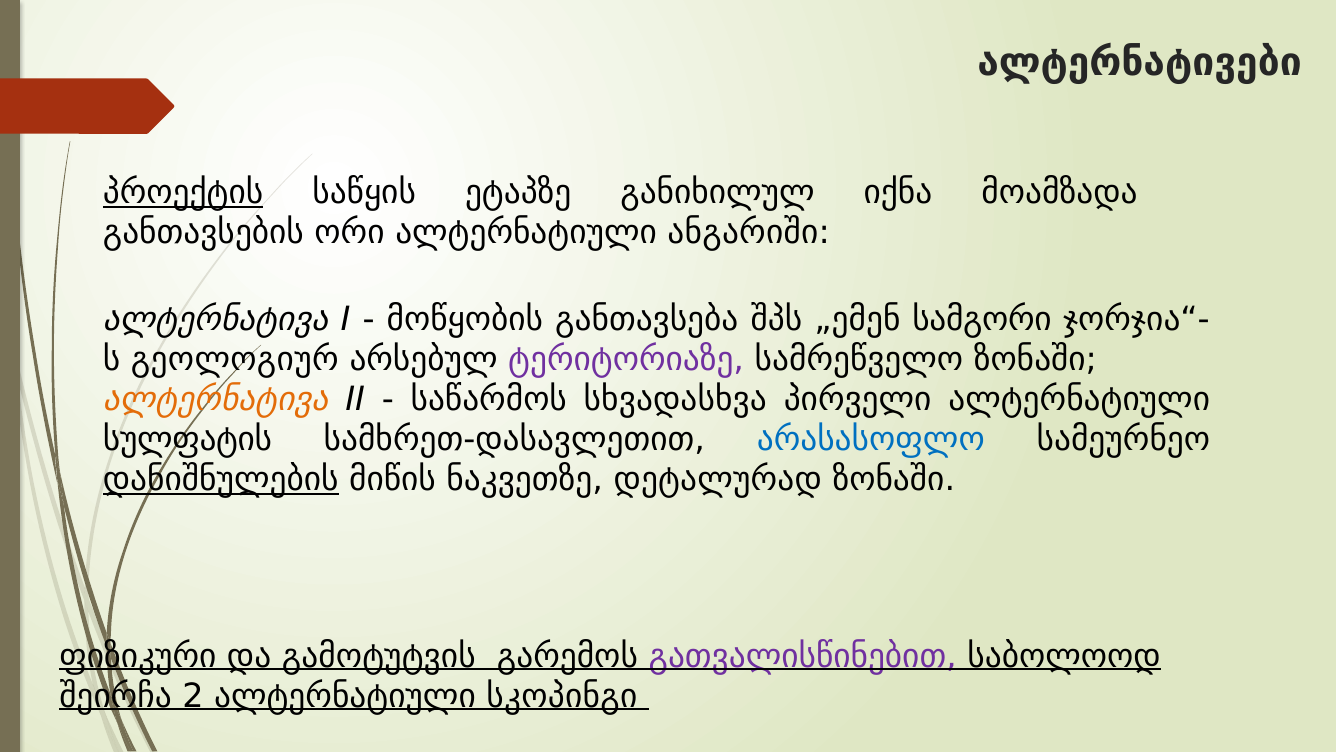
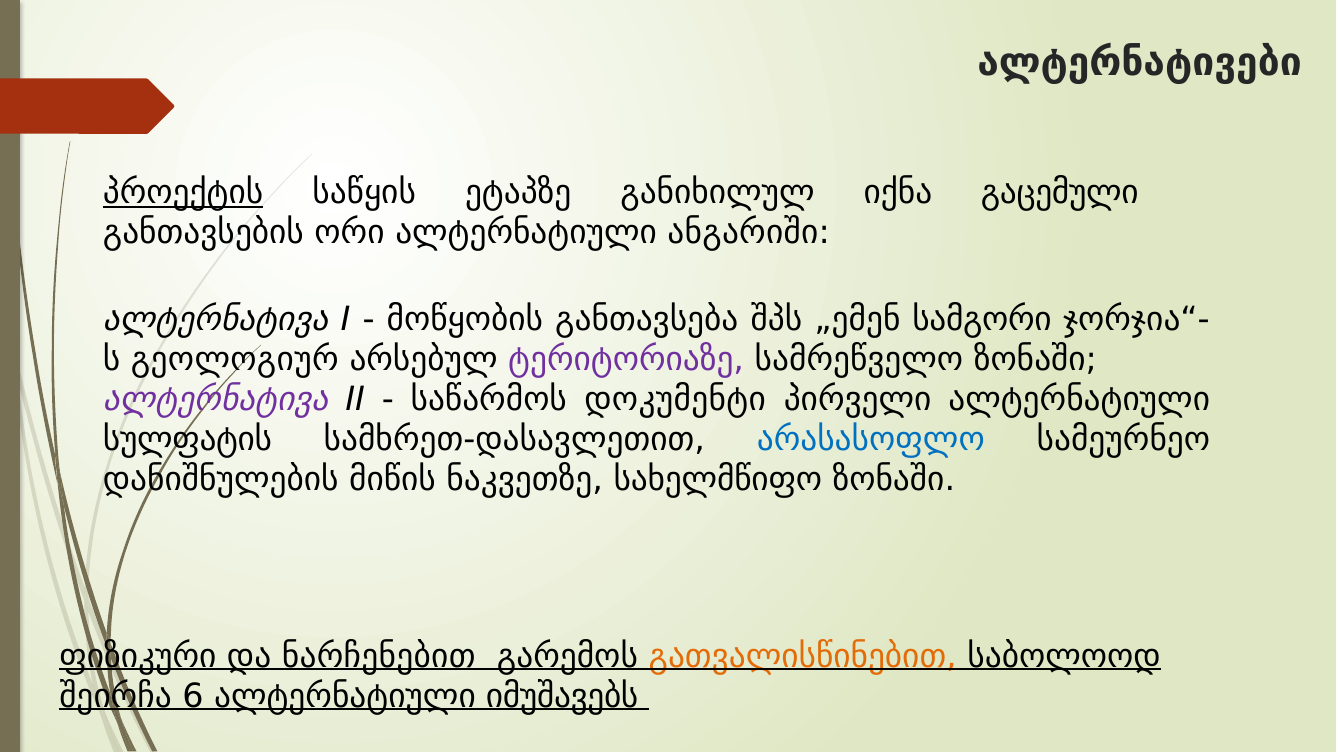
მოამზადა: მოამზადა -> გაცემული (1060, 193)
ალტერნატივა colour: orange -> purple (216, 399)
სხვადასხვა: სხვადასხვა -> დოკუმენტი (675, 399)
დანიშნულების underline: present -> none (221, 480)
დეტალურად: დეტალურად -> სახელმწიფო (718, 480)
გამოტუტვის: გამოტუტვის -> ნარჩენებით (379, 656)
გათვალისწინებით colour: purple -> orange (803, 656)
2: 2 -> 6 (193, 696)
სკოპინგი: სკოპინგი -> იმუშავებს (562, 696)
